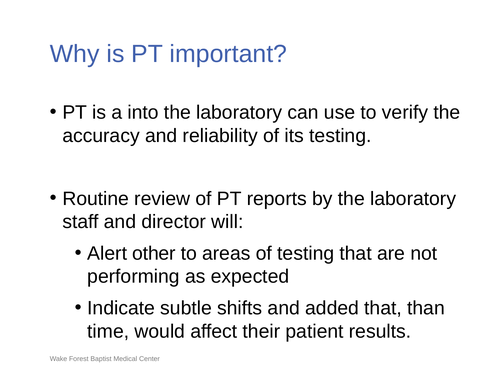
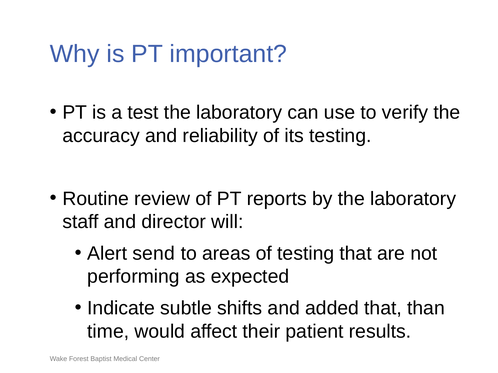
into: into -> test (143, 113)
other: other -> send (154, 254)
